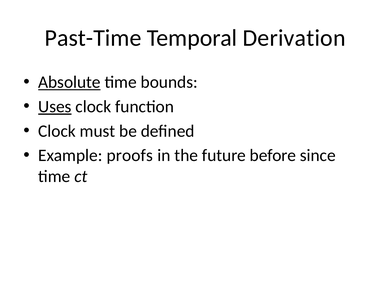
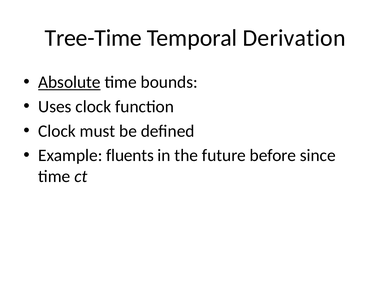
Past-Time: Past-Time -> Tree-Time (93, 38)
Uses underline: present -> none (55, 106)
proofs: proofs -> fluents (130, 155)
